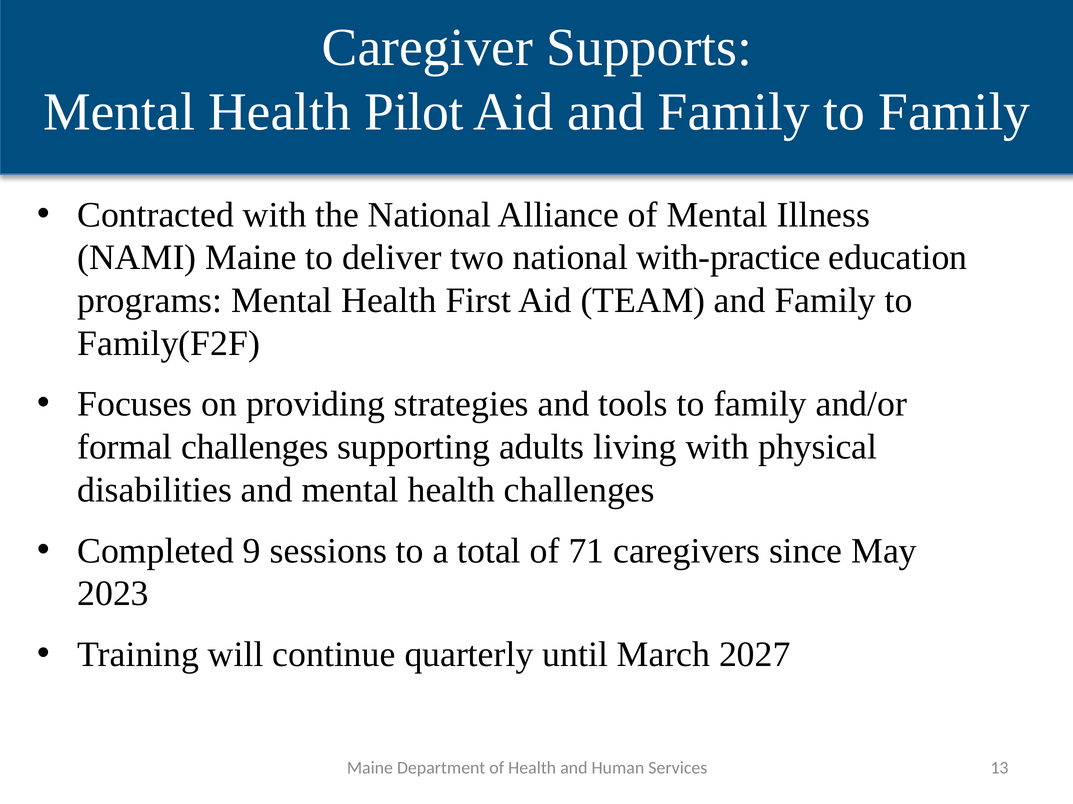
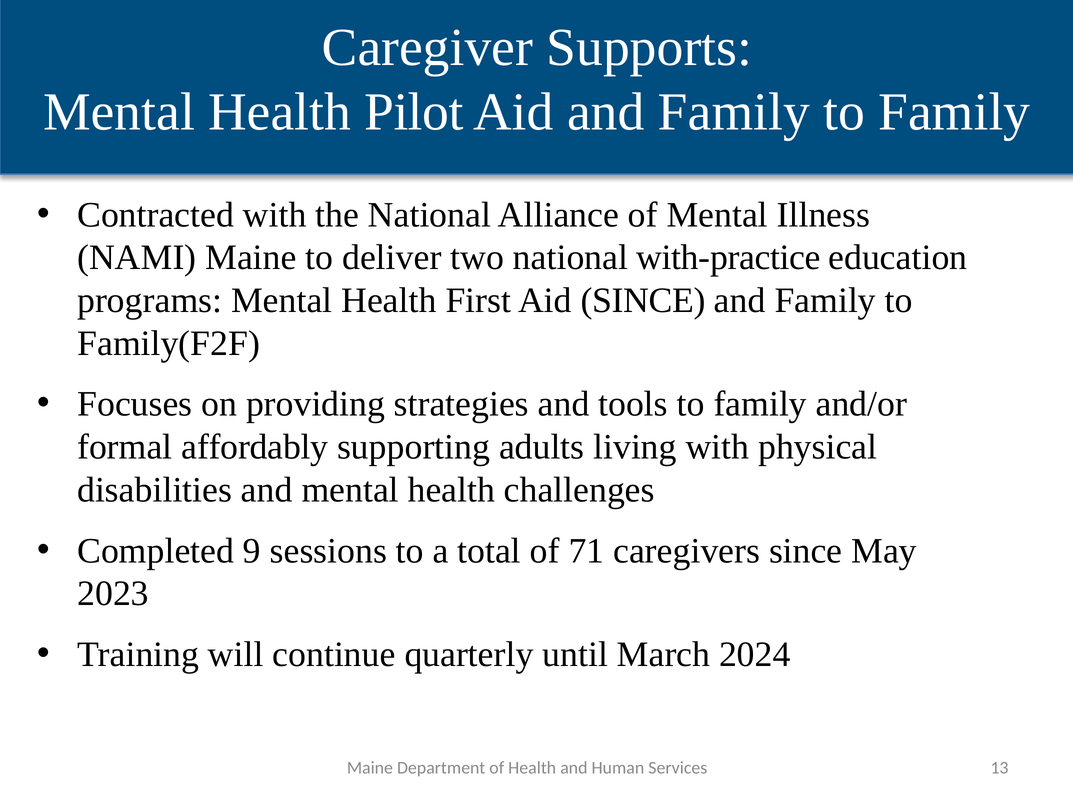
Aid TEAM: TEAM -> SINCE (643, 301)
formal challenges: challenges -> affordably (255, 447)
2027: 2027 -> 2024 (755, 655)
